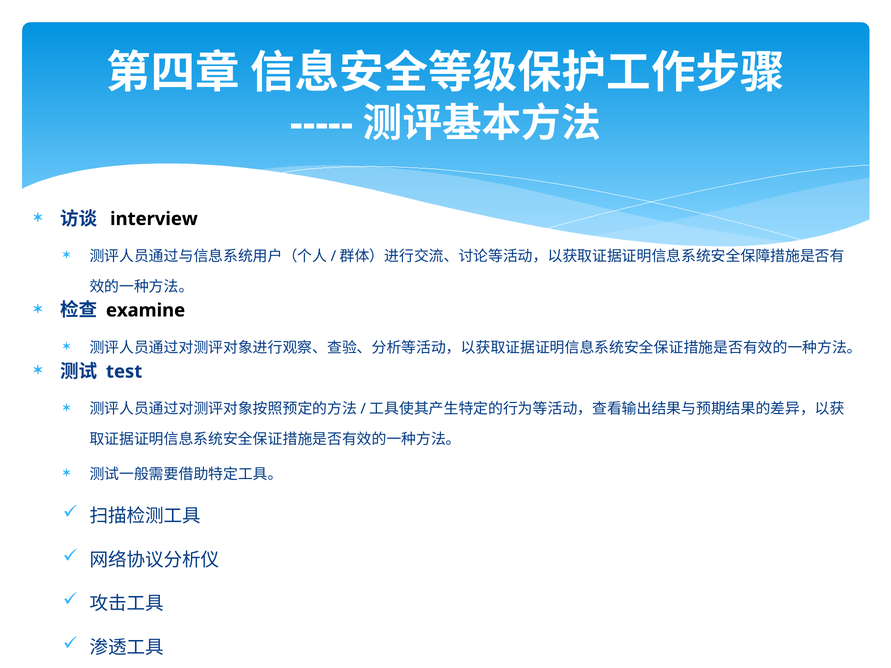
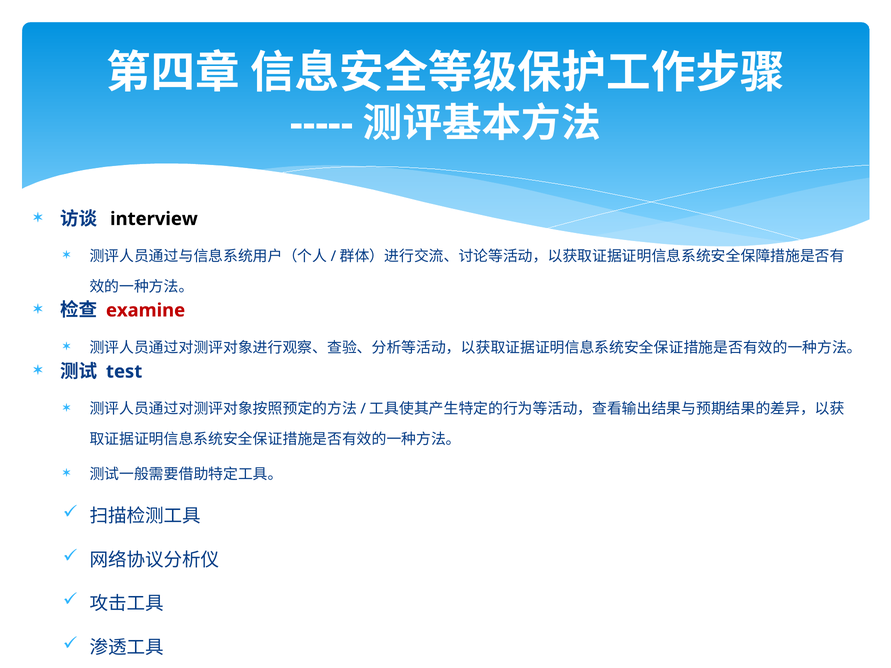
examine colour: black -> red (146, 310)
